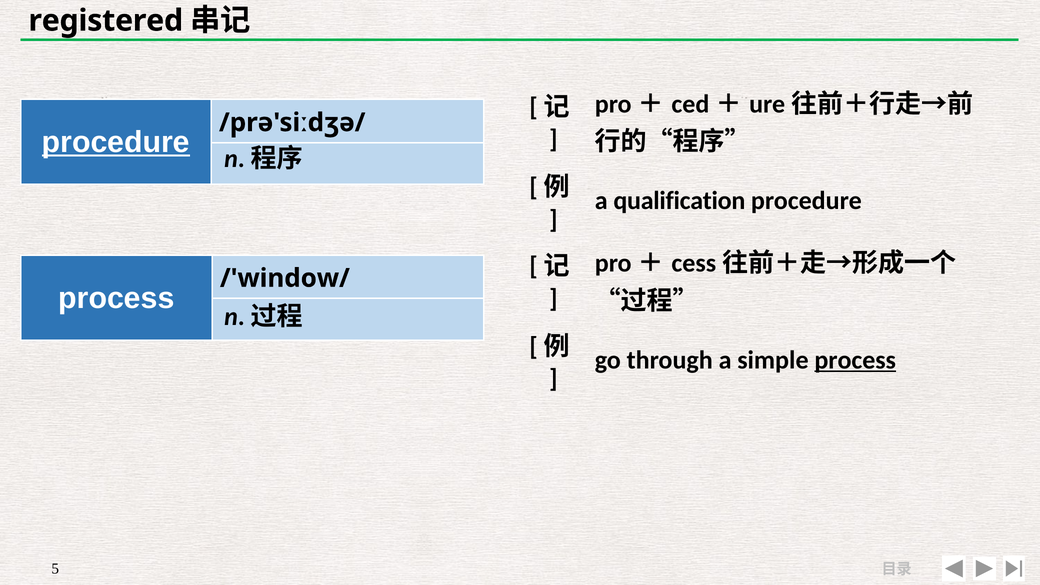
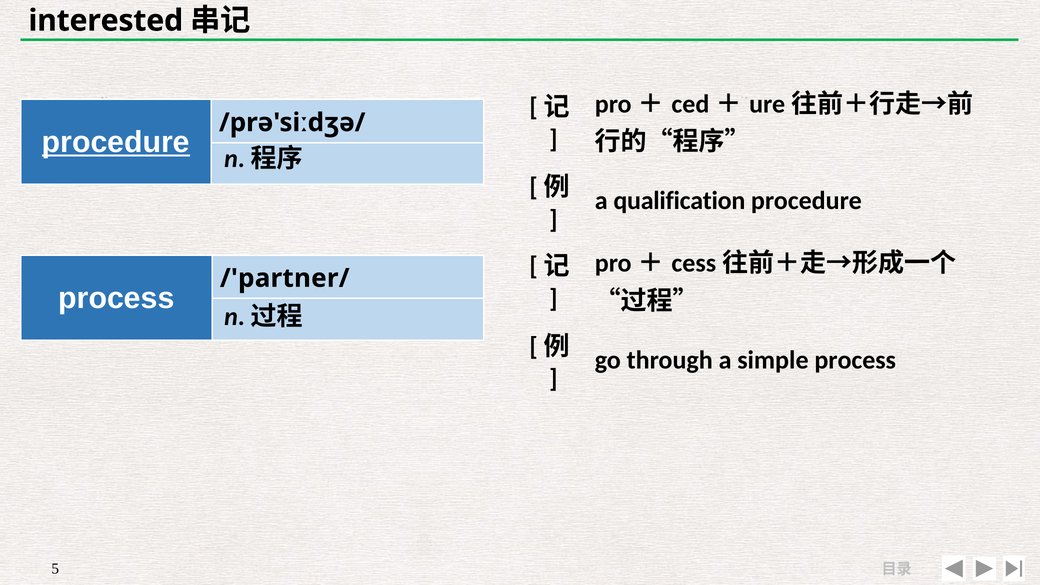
registered: registered -> interested (106, 21)
/'window/: /'window/ -> /'partner/ (285, 278)
process underline: present -> none (855, 360)
